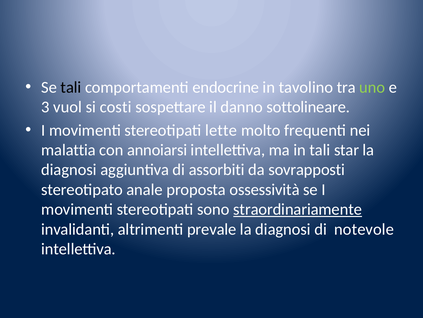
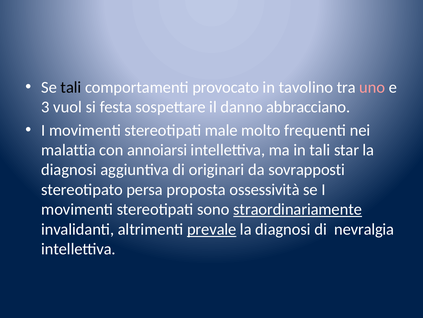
endocrine: endocrine -> provocato (226, 87)
uno colour: light green -> pink (372, 87)
costi: costi -> festa (116, 107)
sottolineare: sottolineare -> abbracciano (308, 107)
lette: lette -> male (221, 130)
assorbiti: assorbiti -> originari (217, 169)
anale: anale -> persa (145, 189)
prevale underline: none -> present (212, 229)
notevole: notevole -> nevralgia (364, 229)
